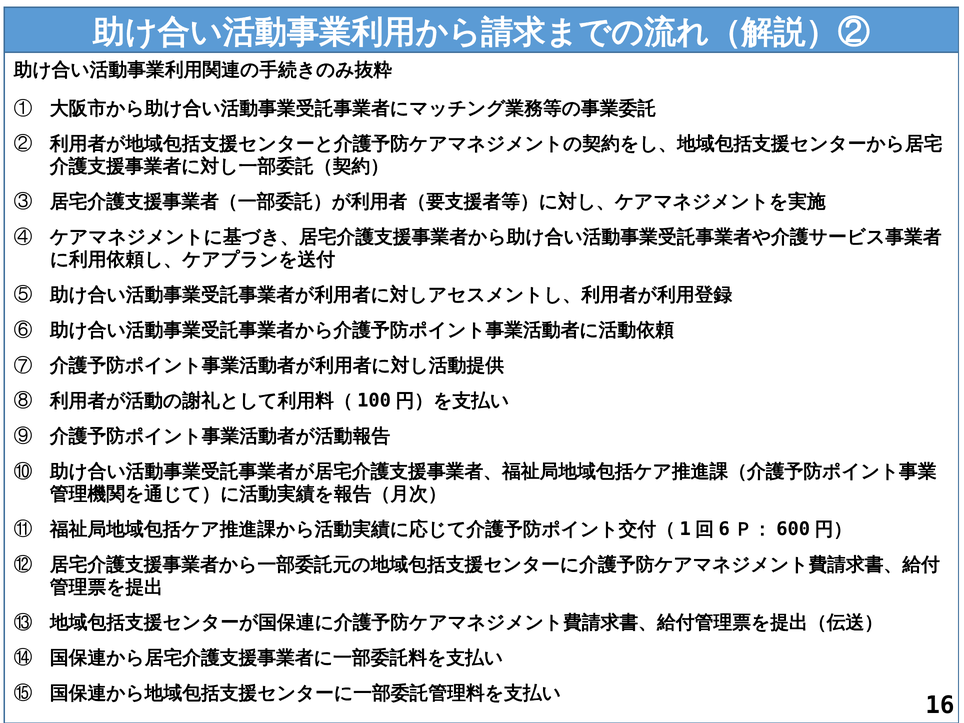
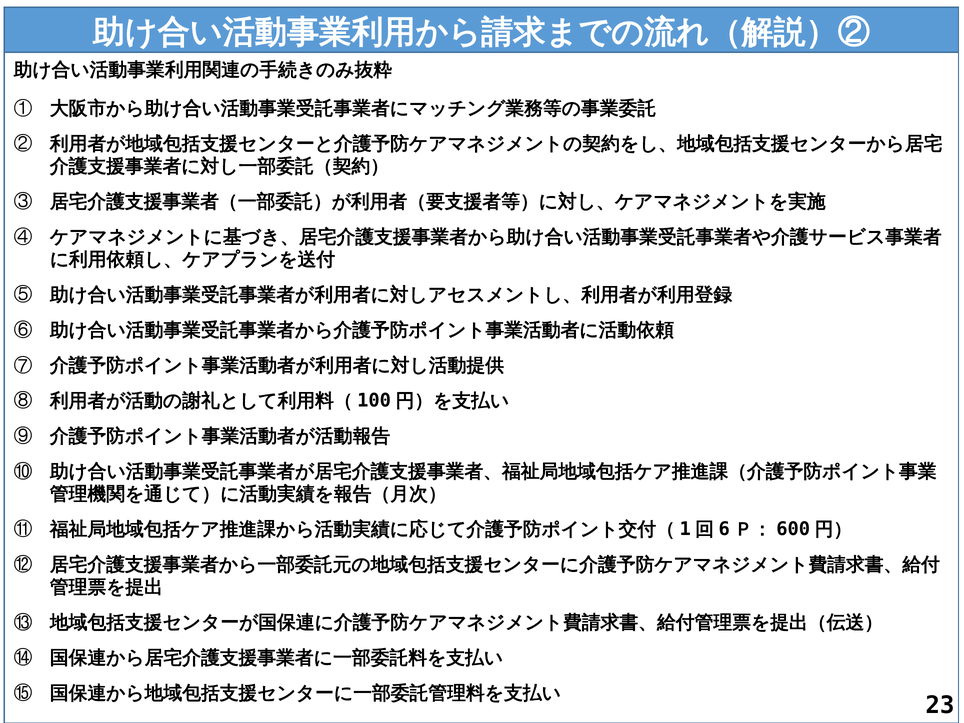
16: 16 -> 23 (940, 705)
